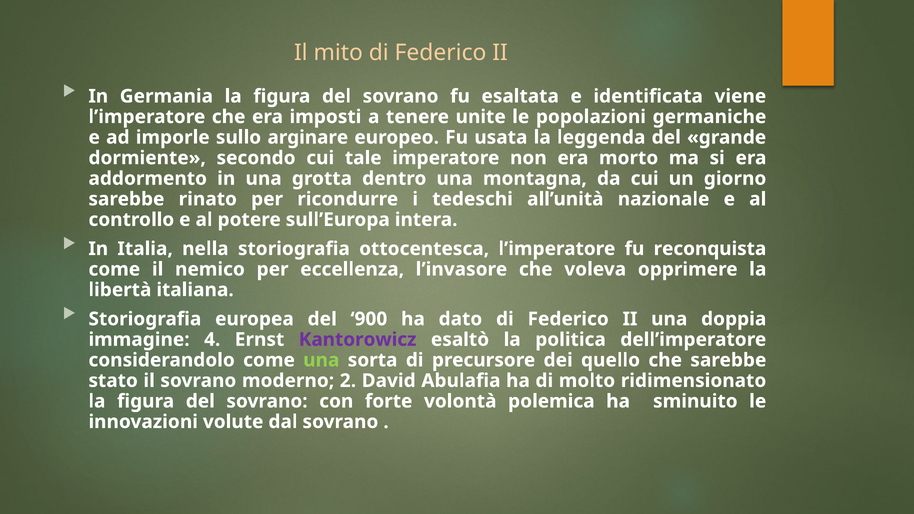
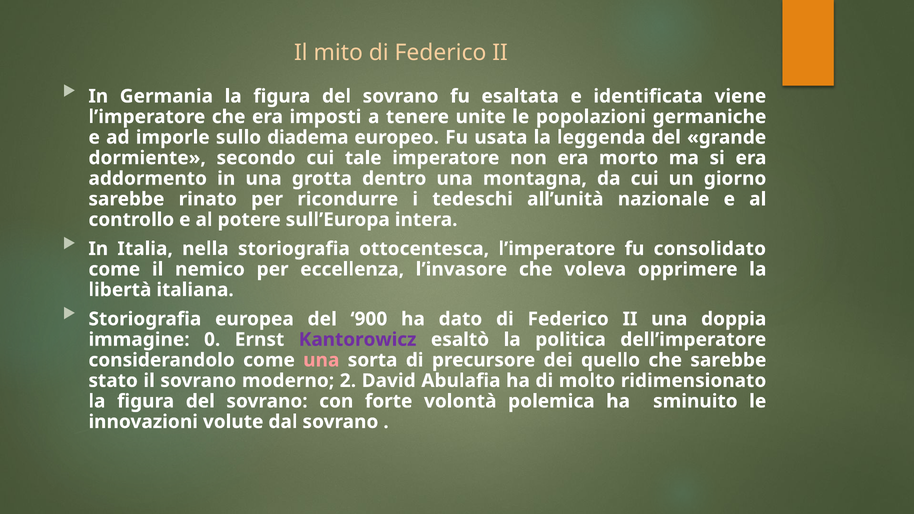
arginare: arginare -> diadema (308, 137)
reconquista: reconquista -> consolidato (710, 249)
4: 4 -> 0 (212, 340)
una colour: light green -> pink (321, 360)
